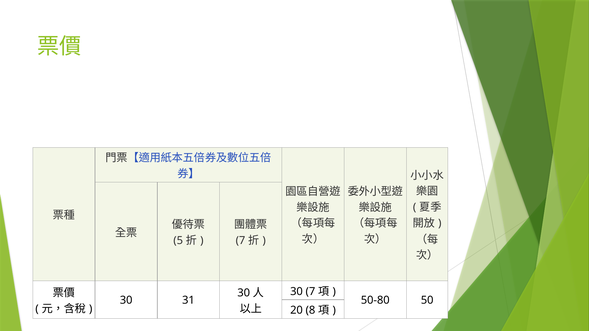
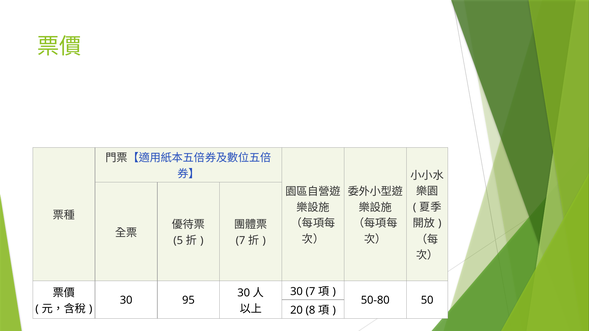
31: 31 -> 95 (188, 301)
